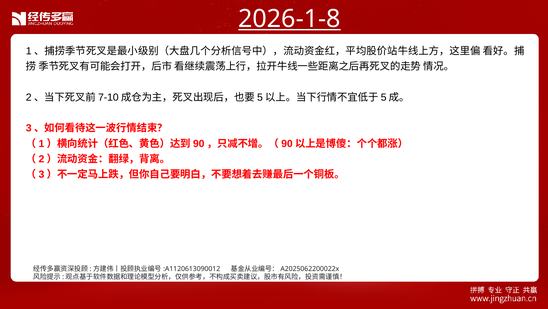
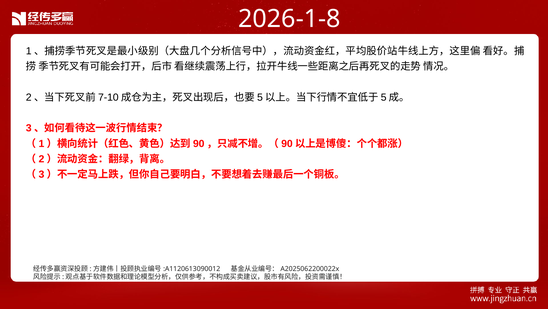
2026-1-8 underline: present -> none (289, 19)
